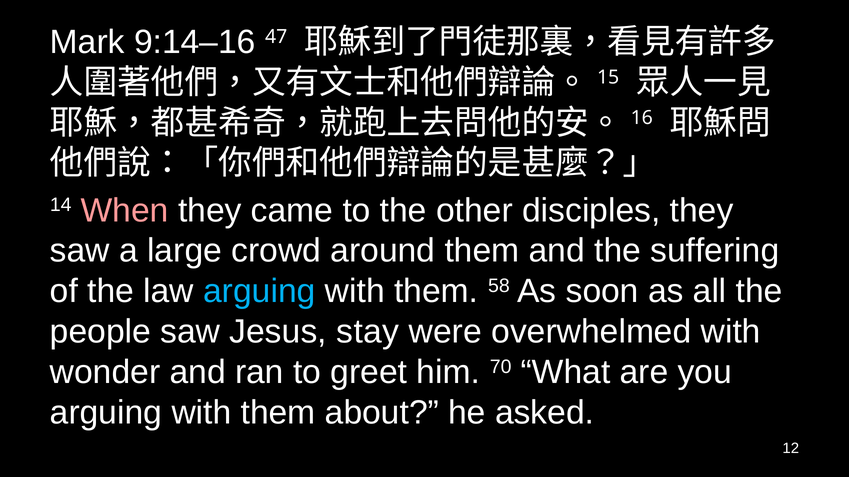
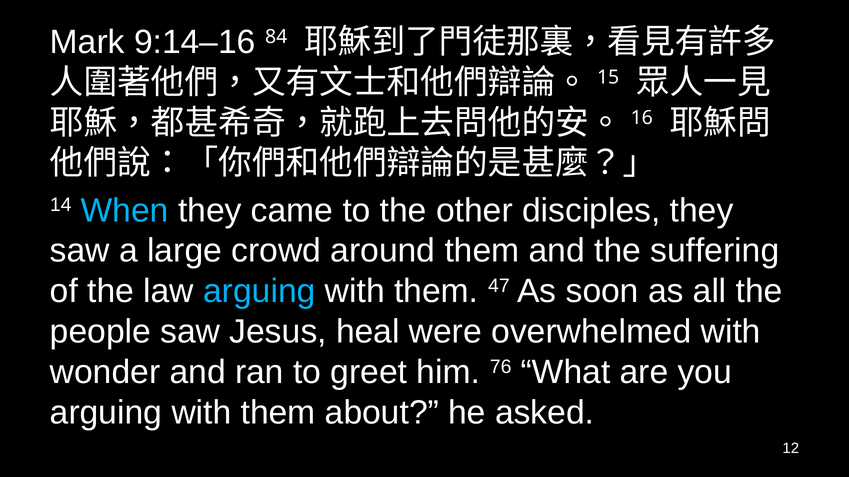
47: 47 -> 84 (276, 37)
When colour: pink -> light blue (125, 211)
58: 58 -> 47 (499, 286)
stay: stay -> heal (368, 332)
70: 70 -> 76 (501, 367)
